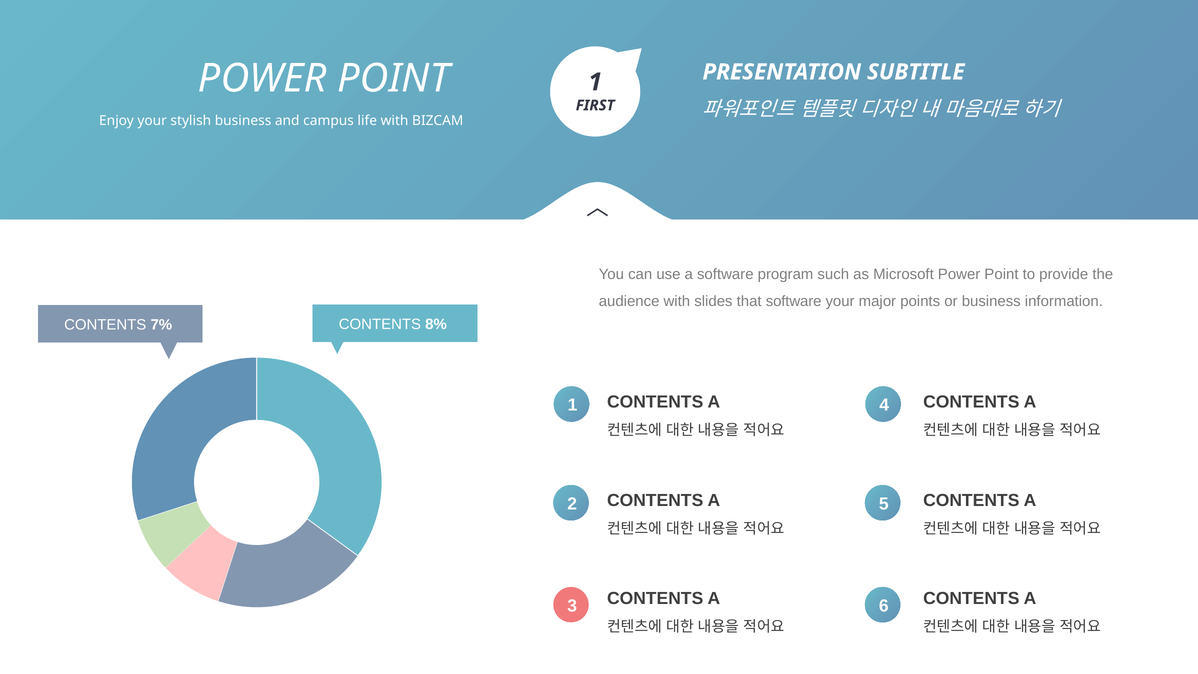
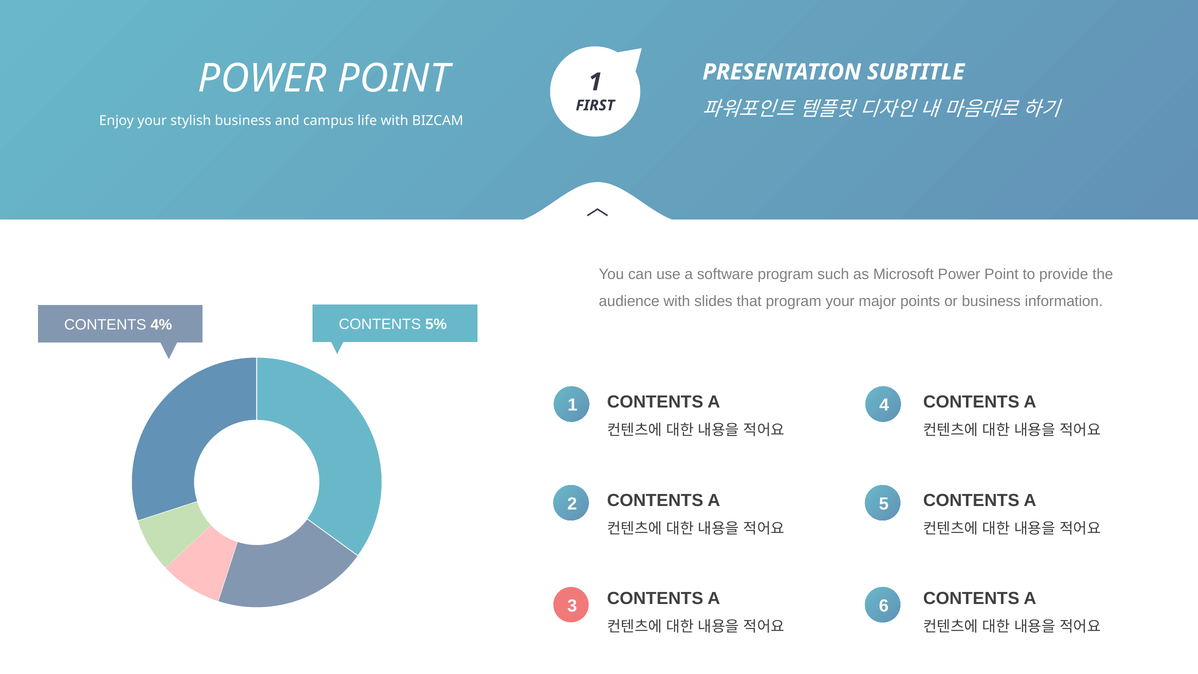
that software: software -> program (794, 301)
7%: 7% -> 4% (161, 325)
8%: 8% -> 5% (436, 324)
